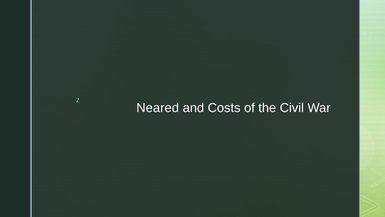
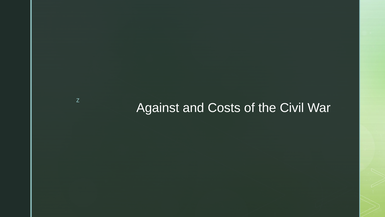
Neared: Neared -> Against (158, 108)
